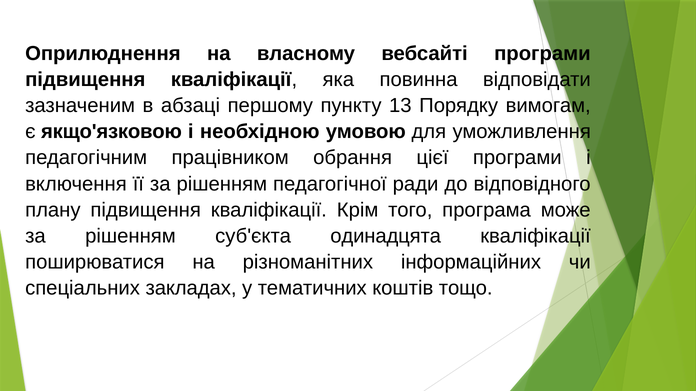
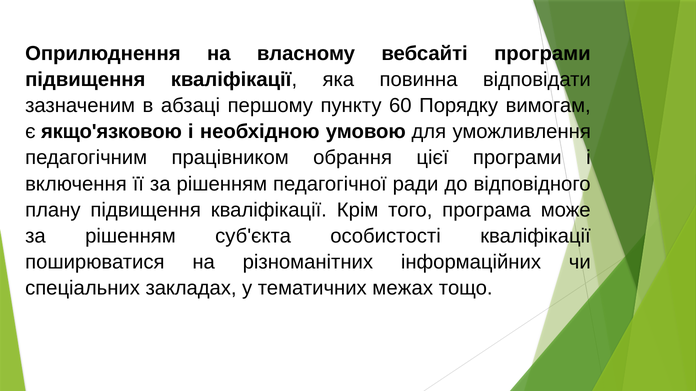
13: 13 -> 60 (400, 106)
одинадцята: одинадцята -> особистості (386, 236)
коштів: коштів -> межах (403, 288)
